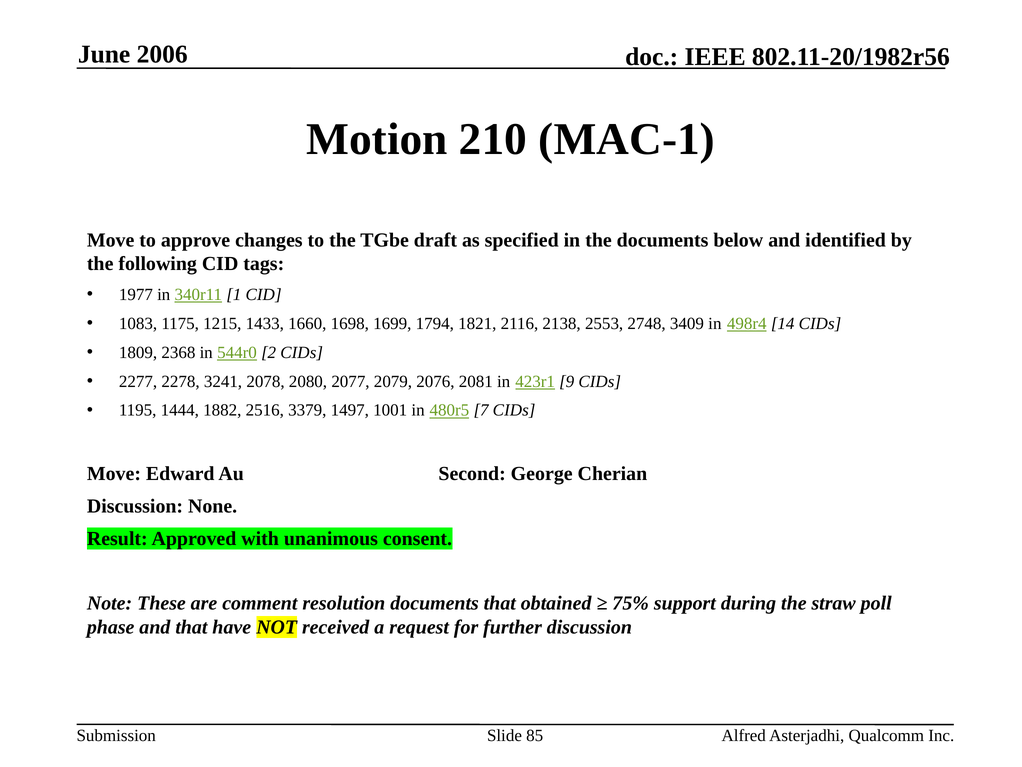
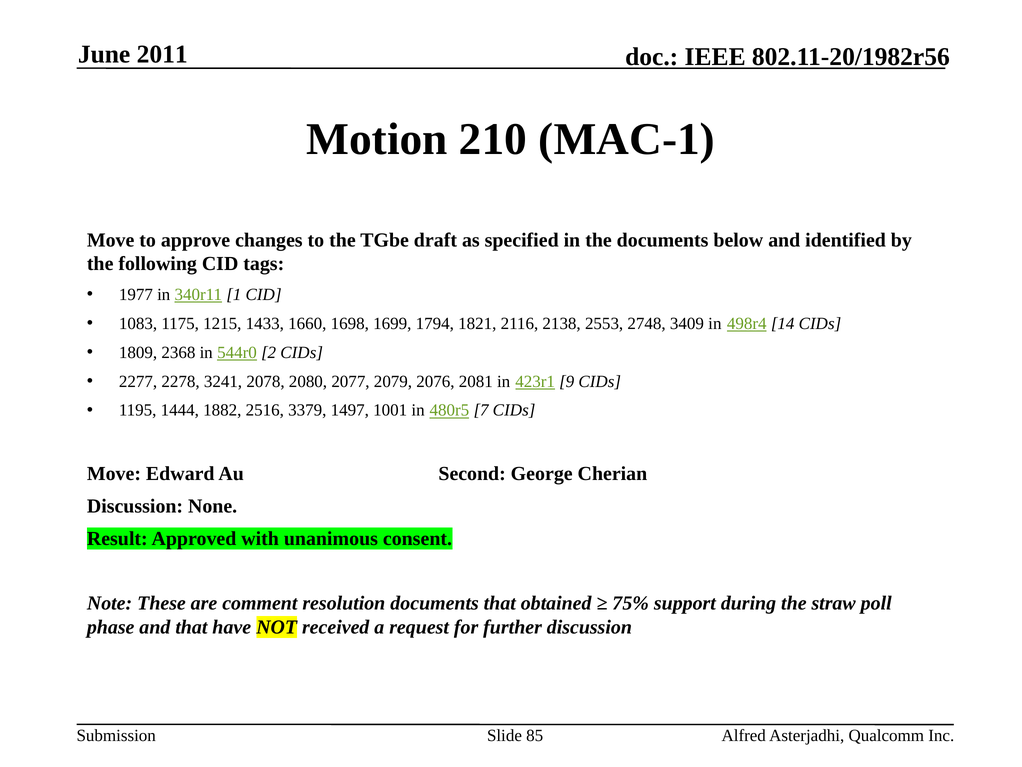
2006: 2006 -> 2011 (162, 54)
